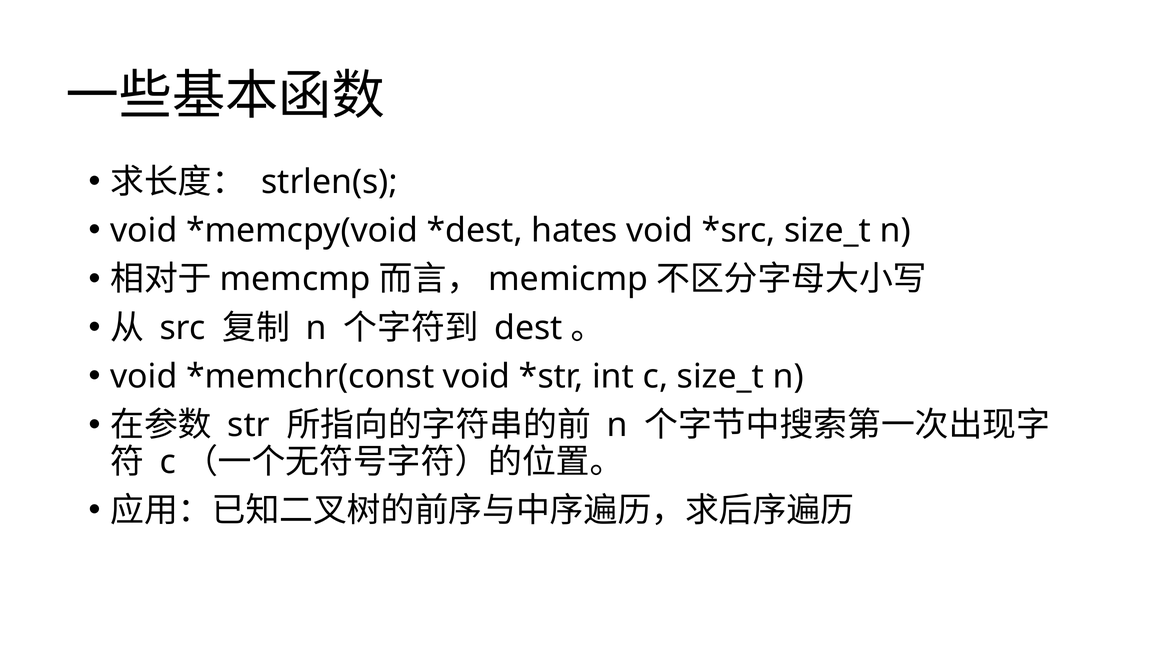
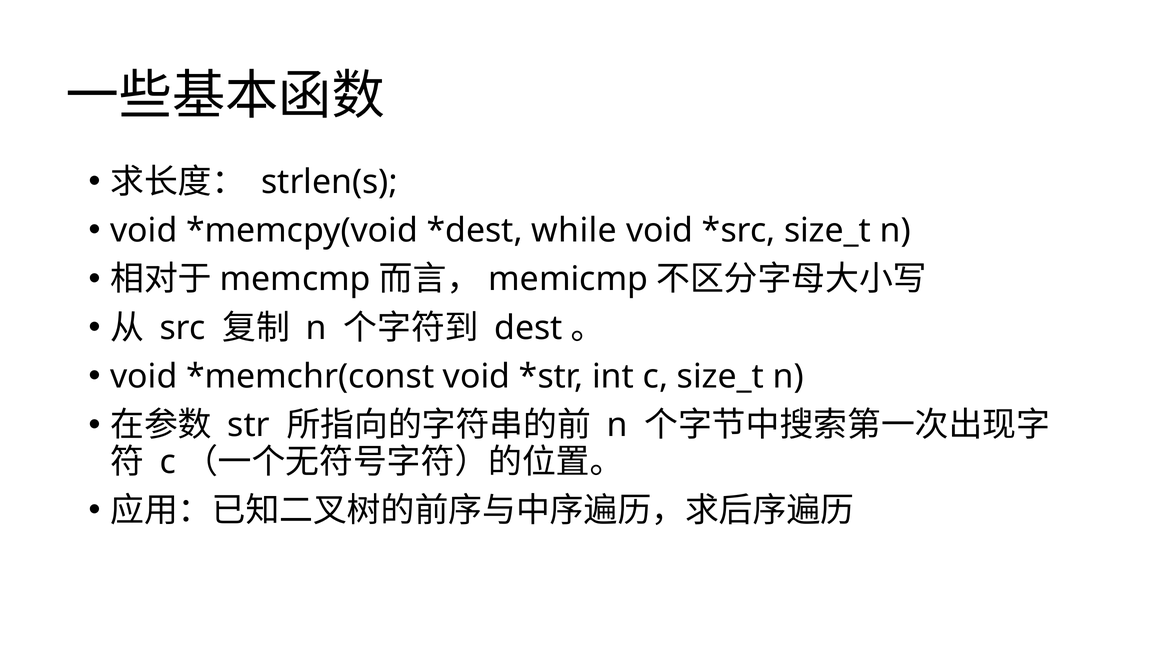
hates: hates -> while (574, 231)
